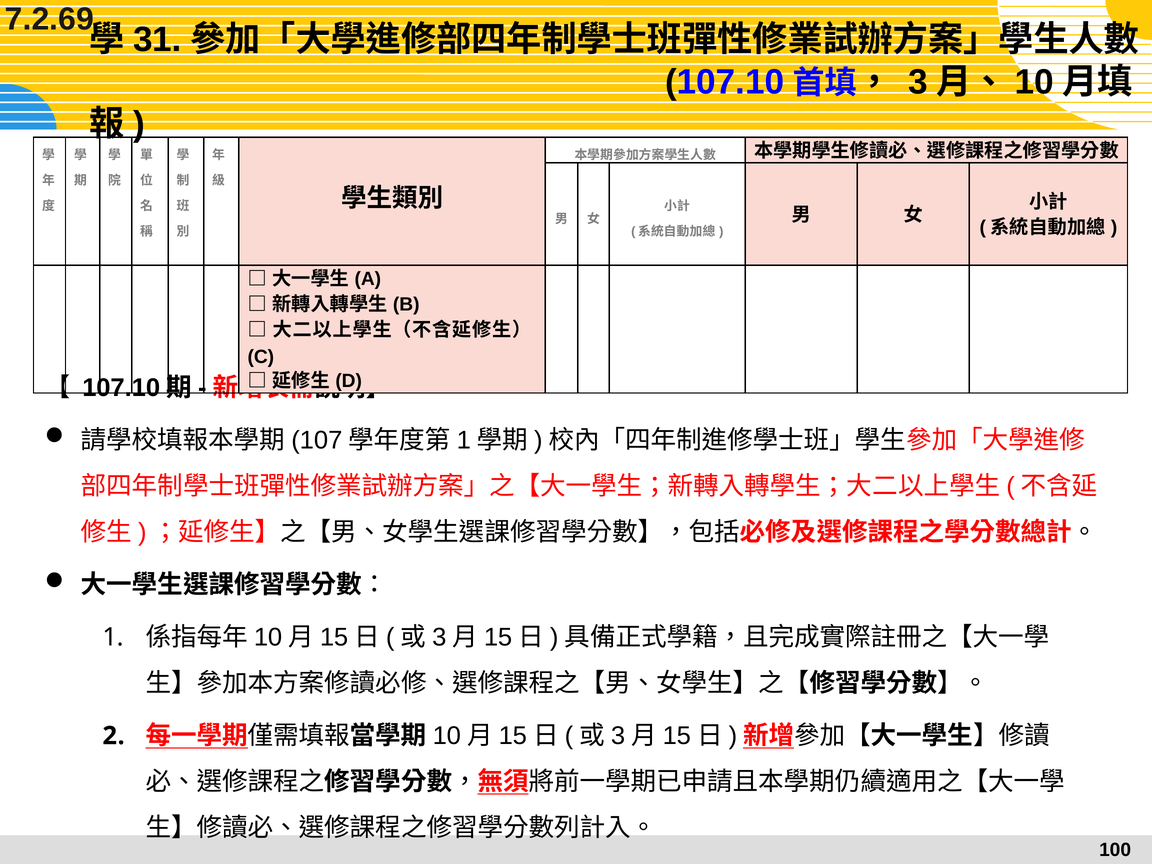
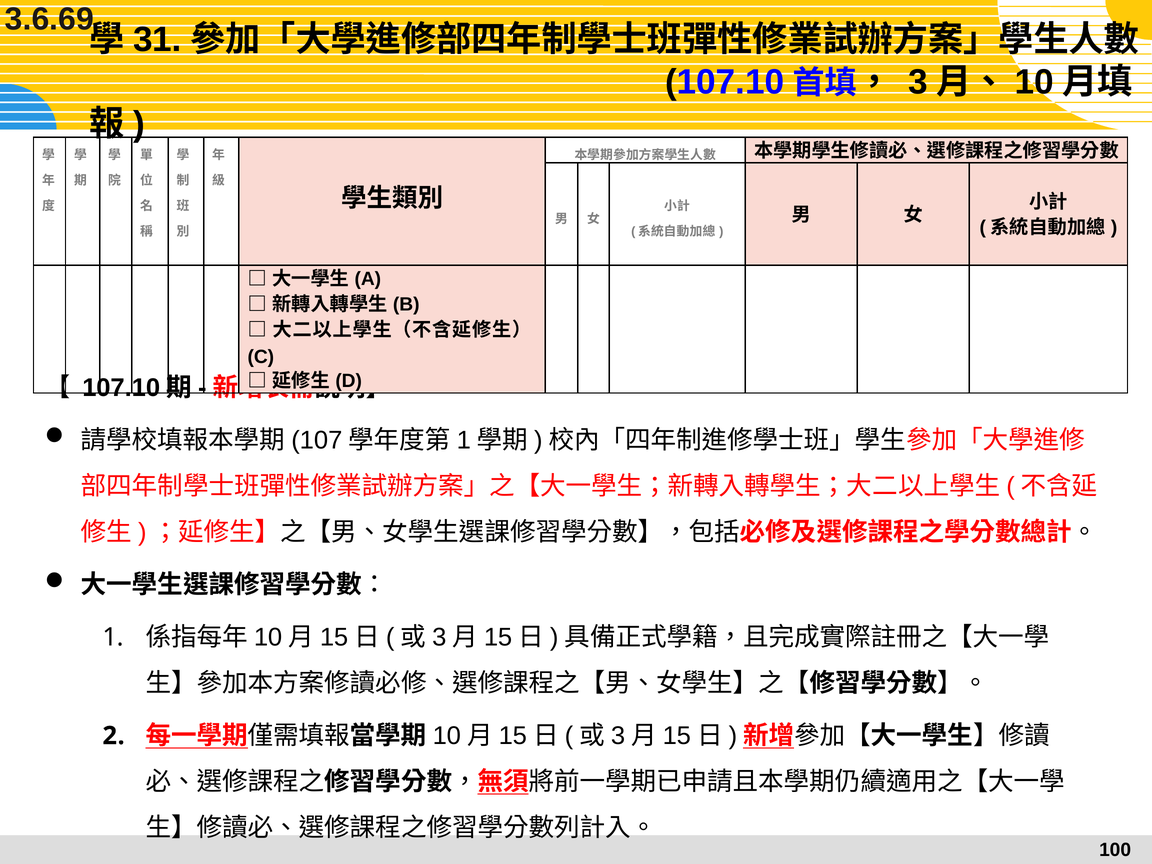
7.2.69: 7.2.69 -> 3.6.69 (49, 19)
